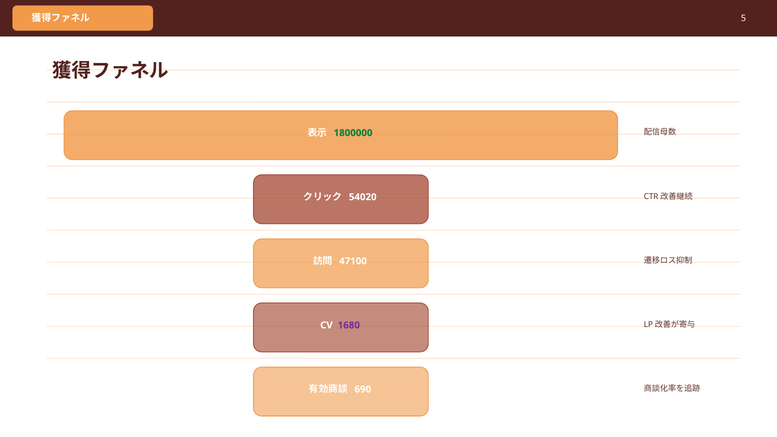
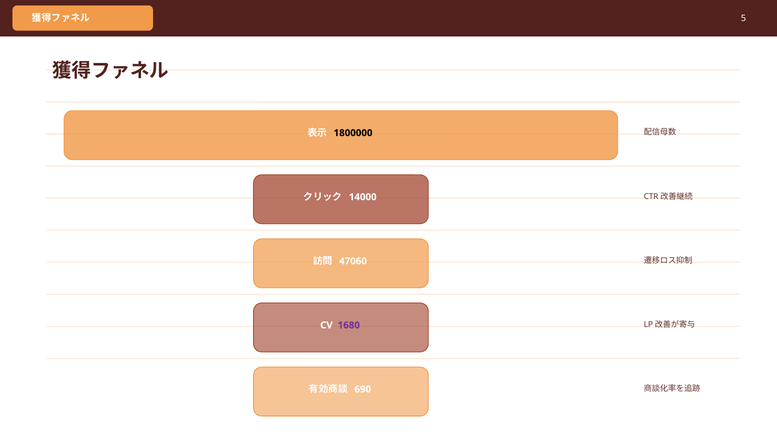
1800000 colour: green -> black (353, 133)
54020: 54020 -> 14000 (363, 197)
47100: 47100 -> 47060 (353, 261)
